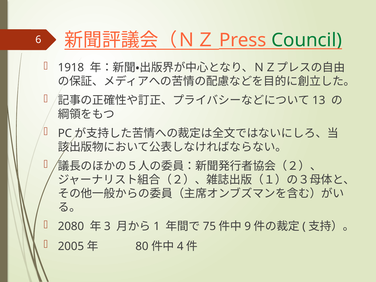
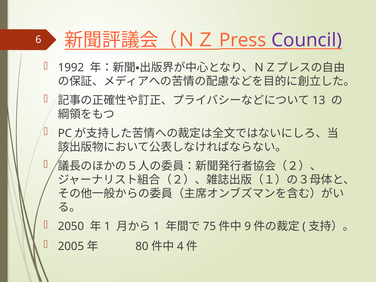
Council colour: green -> purple (307, 40)
1918: 1918 -> 1992 (71, 68)
2080: 2080 -> 2050 (71, 226)
3: 3 -> 1 (107, 226)
